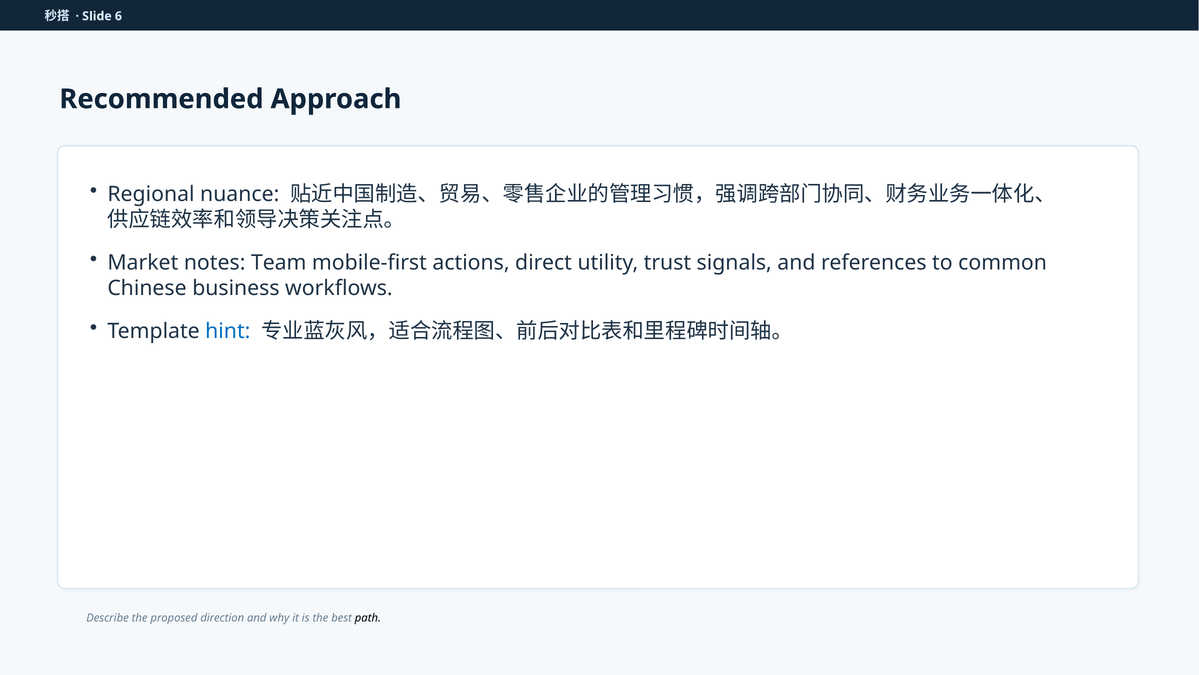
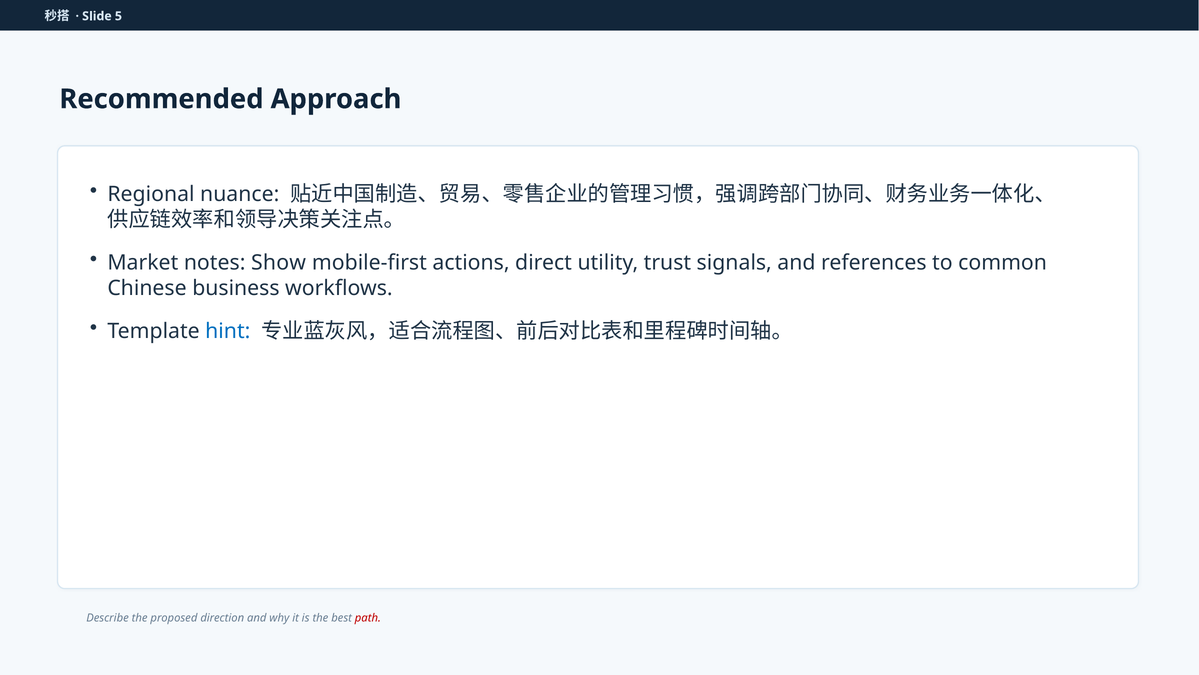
6: 6 -> 5 (118, 16)
Team: Team -> Show (279, 263)
path colour: black -> red (368, 618)
